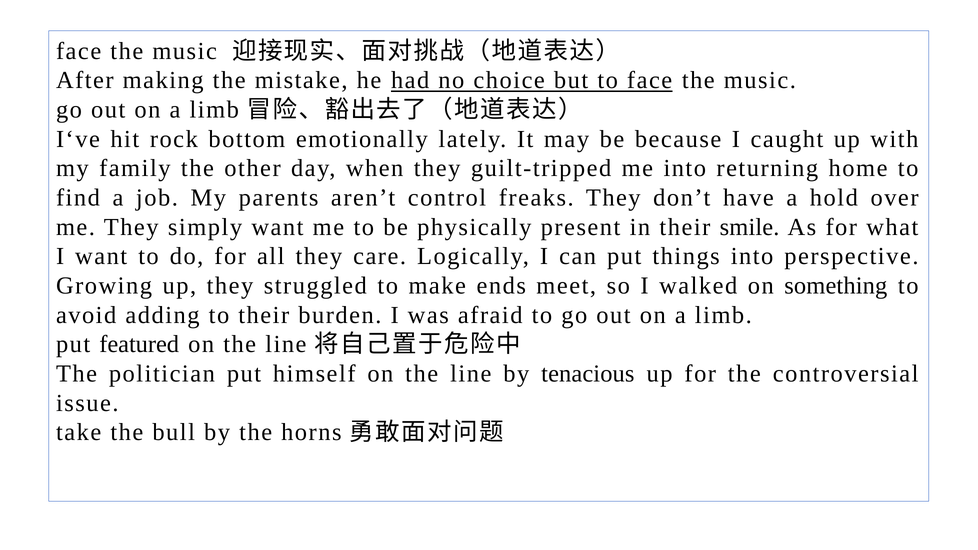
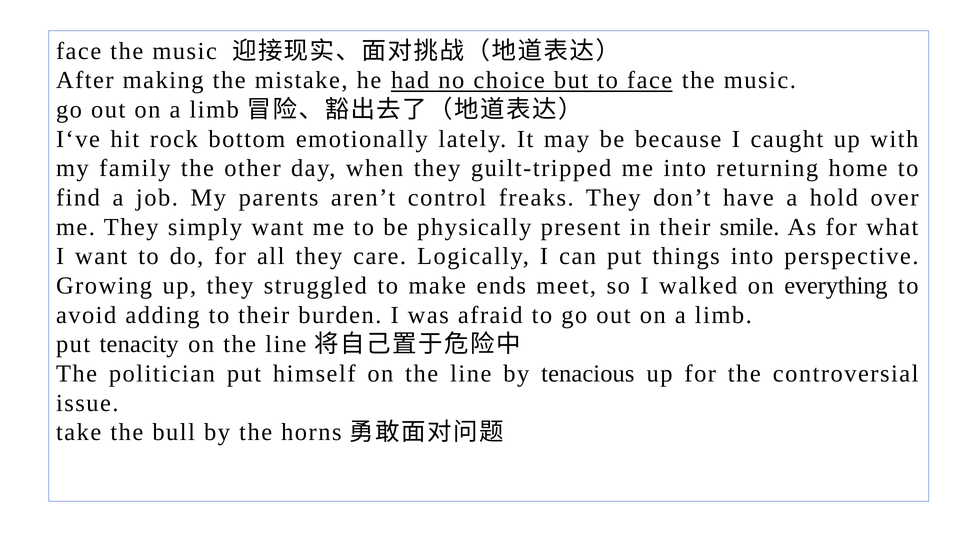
something: something -> everything (836, 286)
featured: featured -> tenacity (139, 344)
